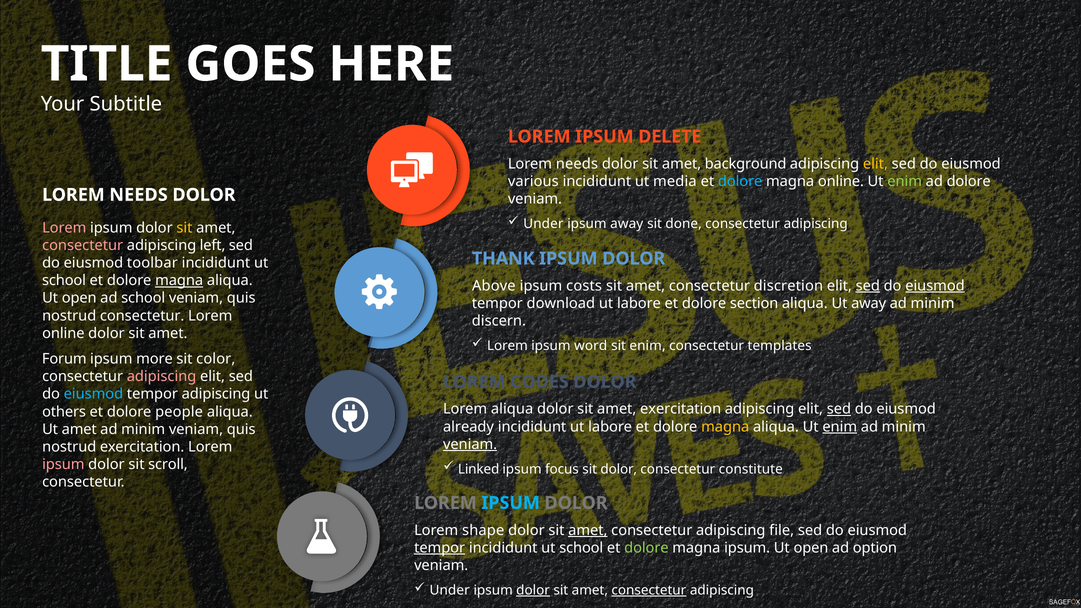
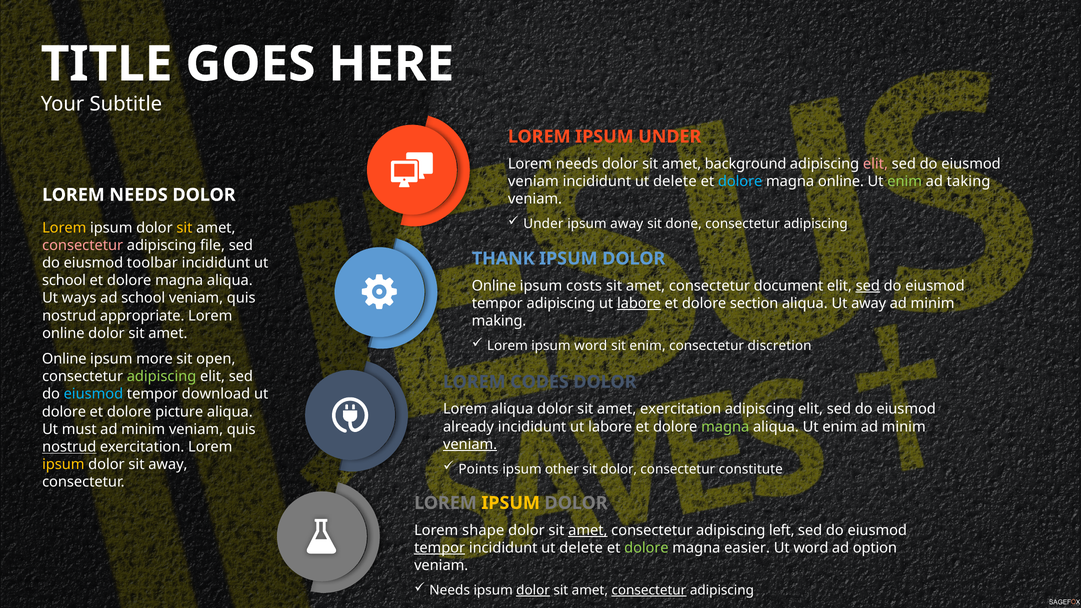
IPSUM DELETE: DELETE -> UNDER (670, 137)
elit colour: yellow -> pink (875, 164)
various: various -> veniam (533, 181)
media: media -> delete (675, 181)
ad dolore: dolore -> taking (969, 181)
Lorem colour: pink -> yellow (64, 228)
left: left -> file (212, 245)
magna underline: present -> none (179, 281)
Above: Above -> Online (494, 286)
discretion: discretion -> document (789, 286)
eiusmod underline: present -> none (935, 286)
open: open -> ways (79, 298)
tempor download: download -> adipiscing (561, 303)
labore underline: none -> present (639, 303)
nostrud consectetur: consectetur -> appropriate (142, 316)
discern: discern -> making (499, 321)
templates: templates -> discretion (780, 346)
Forum: Forum -> Online (64, 359)
color: color -> open (216, 359)
adipiscing colour: pink -> light green (162, 377)
tempor adipiscing: adipiscing -> download (216, 394)
sed underline: present -> none (839, 409)
others: others -> dolore (64, 412)
people: people -> picture (179, 412)
magna colour: yellow -> light green (725, 427)
enim underline: present -> none (840, 427)
Ut amet: amet -> must (79, 429)
nostrud underline: none -> present (69, 447)
ipsum colour: pink -> yellow (63, 465)
sit scroll: scroll -> away (168, 465)
Linked: Linked -> Points (478, 469)
focus: focus -> other (562, 469)
IPSUM colour: light blue -> yellow (511, 503)
file: file -> left (782, 530)
school: school -> delete (581, 548)
magna ipsum: ipsum -> easier (747, 548)
open: open -> word (811, 548)
Under: Under -> Needs (450, 590)
